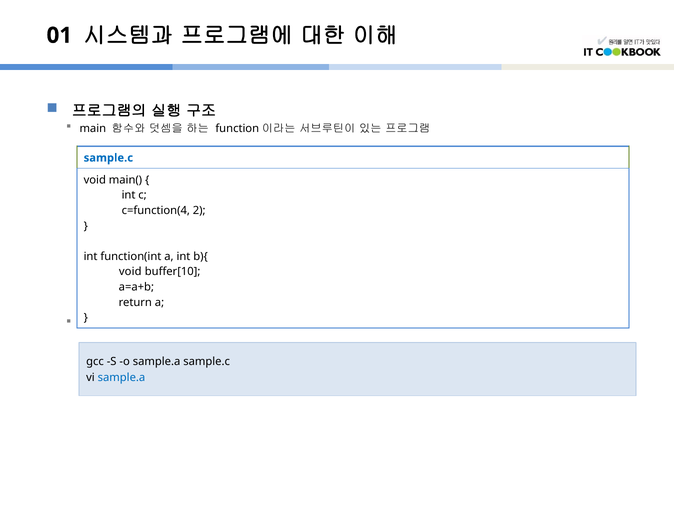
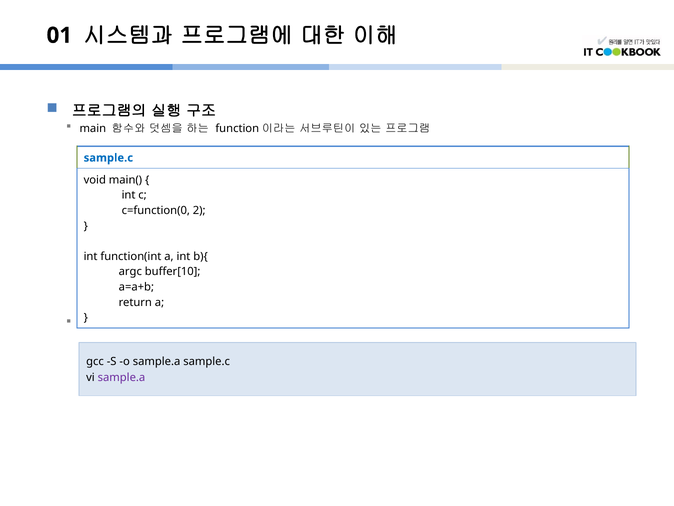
c=function(4: c=function(4 -> c=function(0 (156, 210)
void: void -> argc (130, 271)
sample.a colour: blue -> purple (121, 377)
